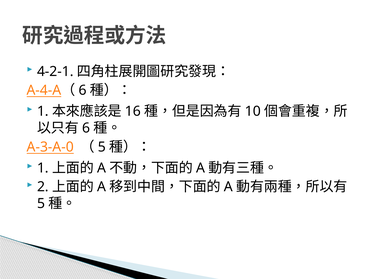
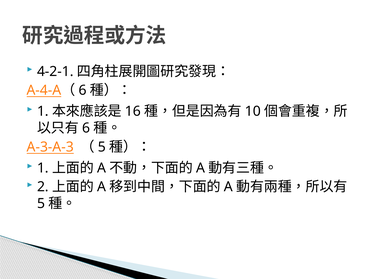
A-3-A-0: A-3-A-0 -> A-3-A-3 (50, 147)
